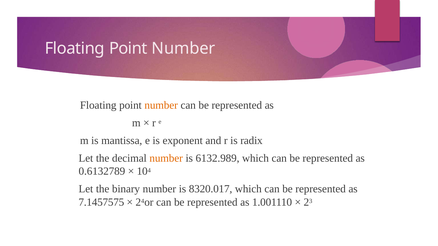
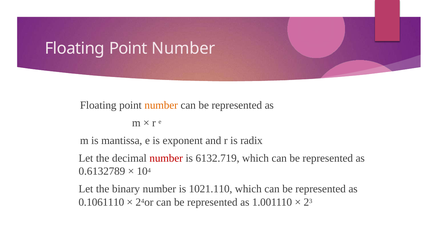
number colour: orange -> red (166, 158)
6132.989: 6132.989 -> 6132.719 (218, 158)
8320.017: 8320.017 -> 1021.110 (211, 189)
7.1457575: 7.1457575 -> 0.1061110 (101, 202)
